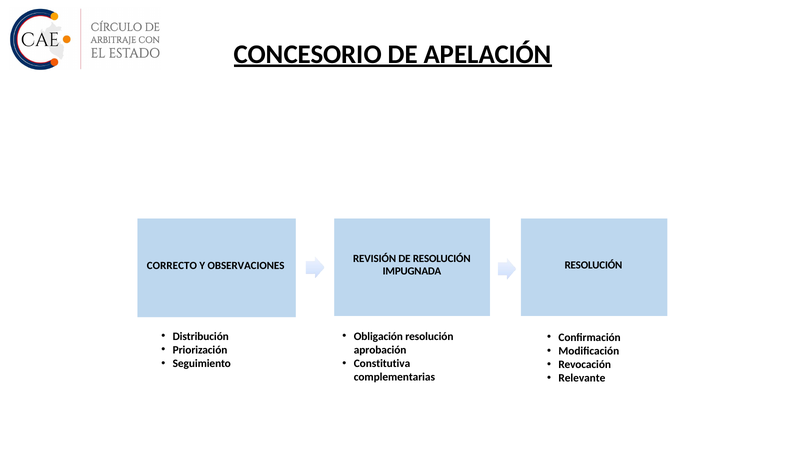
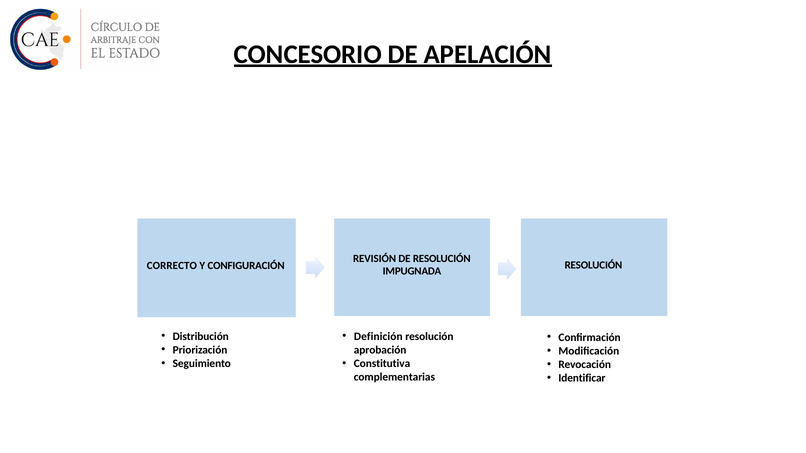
OBSERVACIONES: OBSERVACIONES -> CONFIGURACIÓN (246, 266)
Obligación: Obligación -> Definición (378, 337)
Relevante: Relevante -> Identificar (582, 378)
